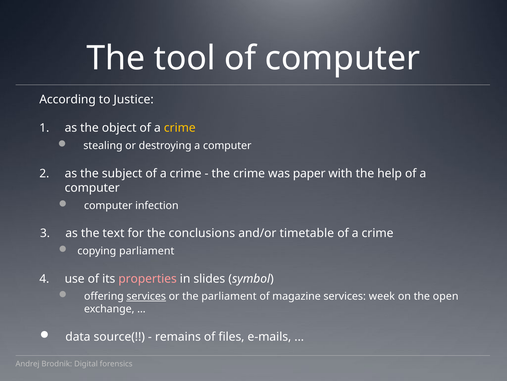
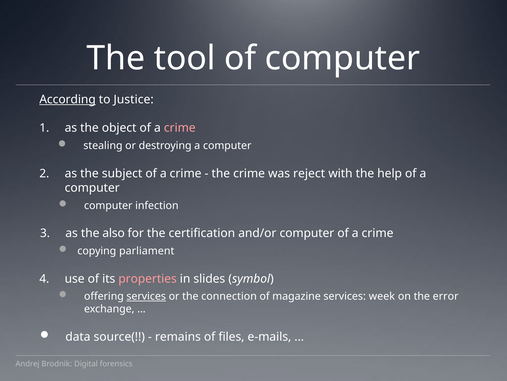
According underline: none -> present (68, 99)
crime colour: yellow -> pink (180, 128)
paper: paper -> reject (309, 173)
text: text -> also (114, 233)
conclusions: conclusions -> certification (202, 233)
and/or timetable: timetable -> computer (307, 233)
the parliament: parliament -> connection (229, 296)
open: open -> error (446, 296)
